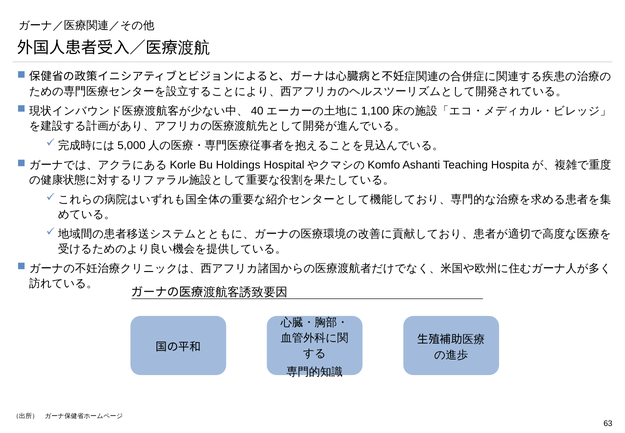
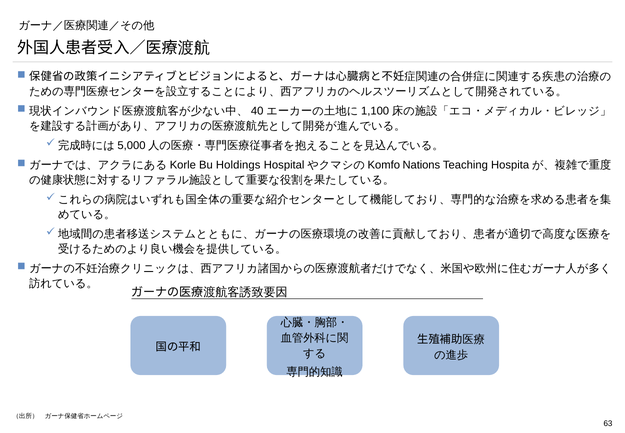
Ashanti: Ashanti -> Nations (421, 165)
